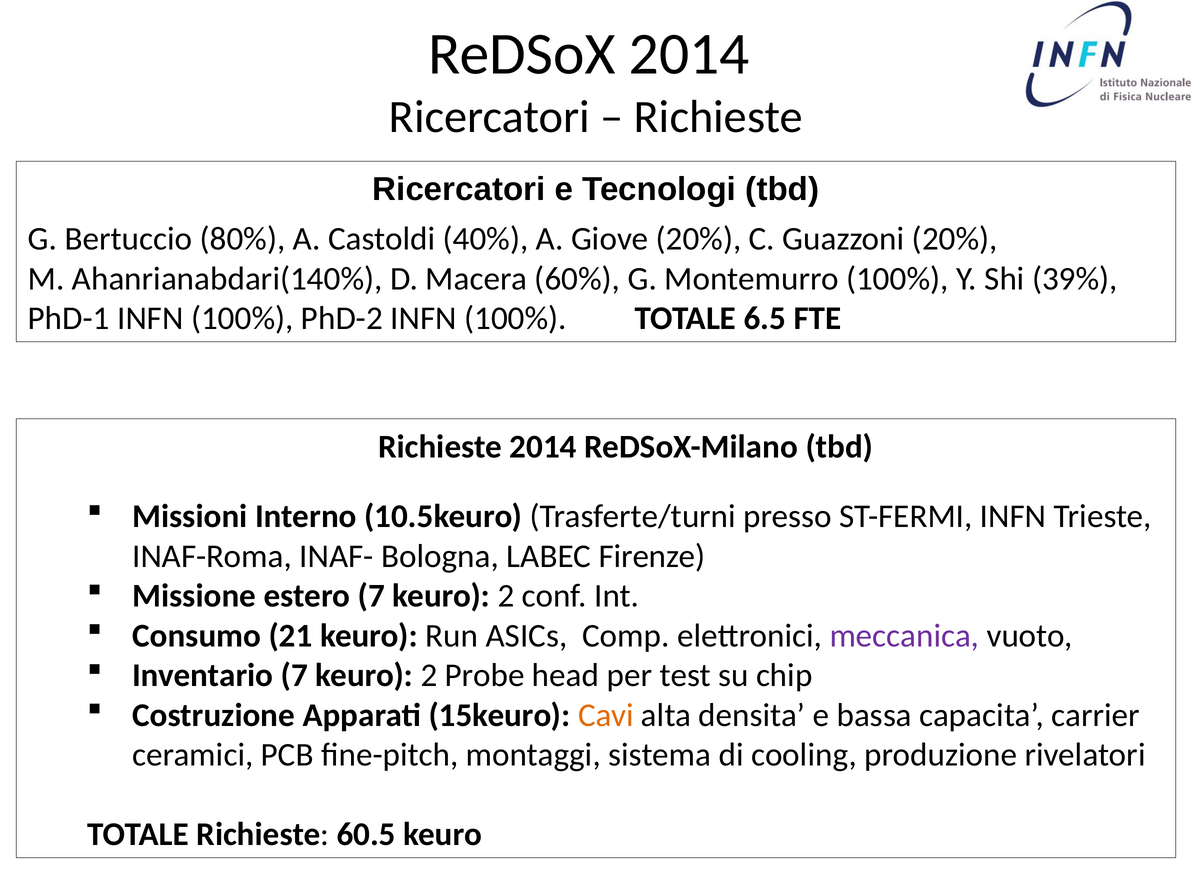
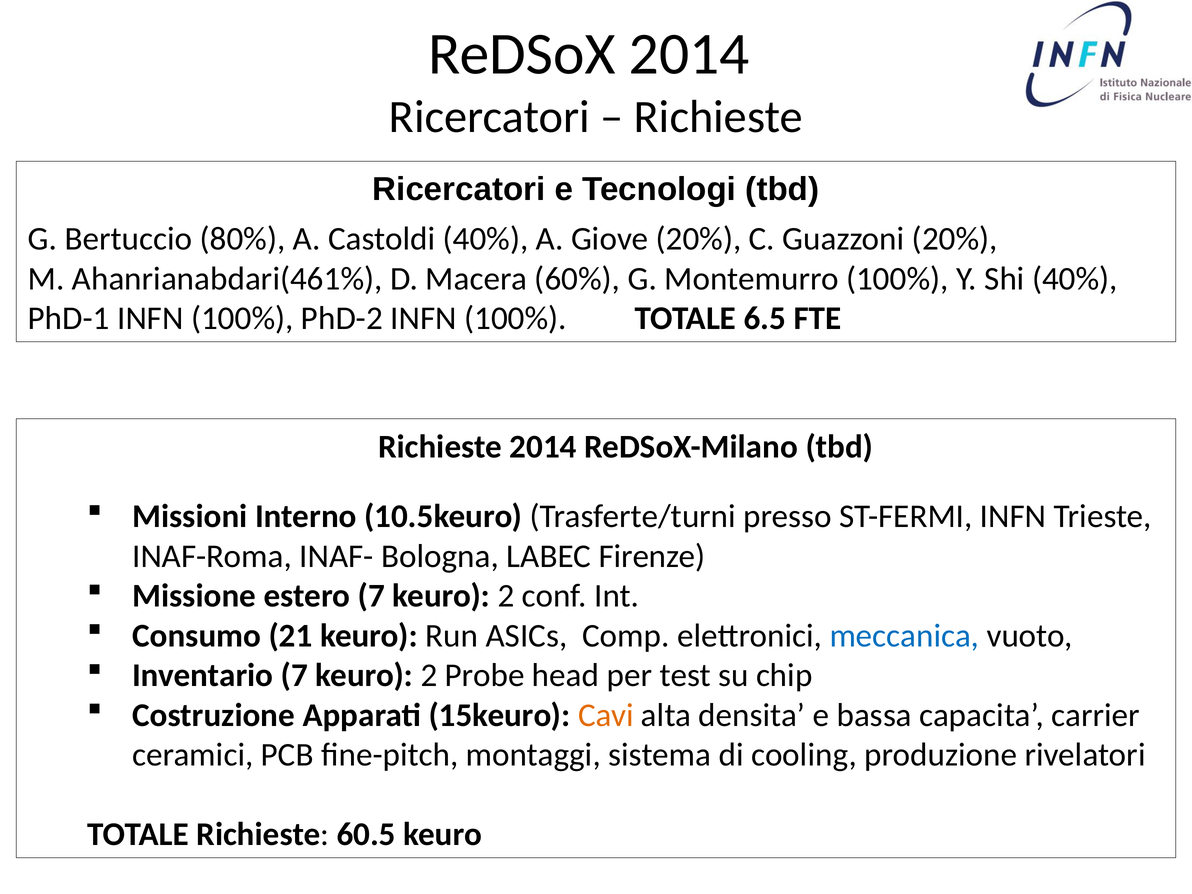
Ahanrianabdari(140%: Ahanrianabdari(140% -> Ahanrianabdari(461% (227, 279)
Shi 39%: 39% -> 40% (1075, 279)
meccanica colour: purple -> blue (904, 636)
